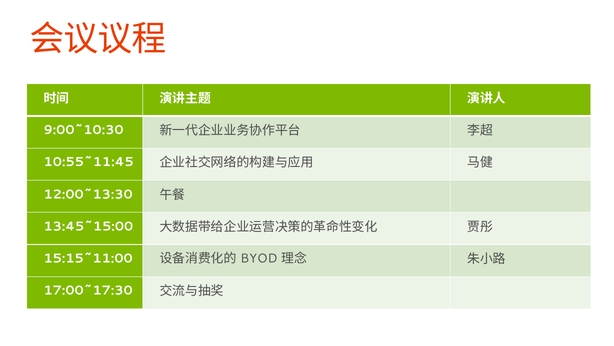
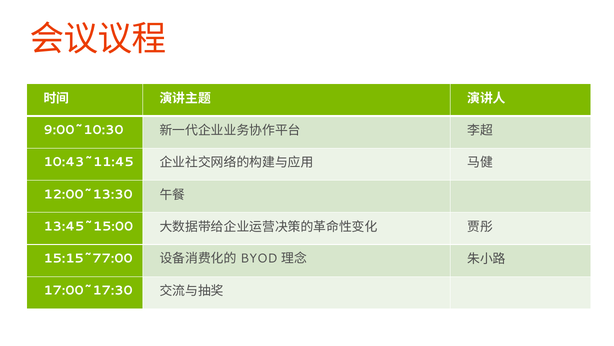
10:55~11:45: 10:55~11:45 -> 10:43~11:45 (89, 162)
15:15~11:00: 15:15~11:00 -> 15:15~77:00 (88, 258)
